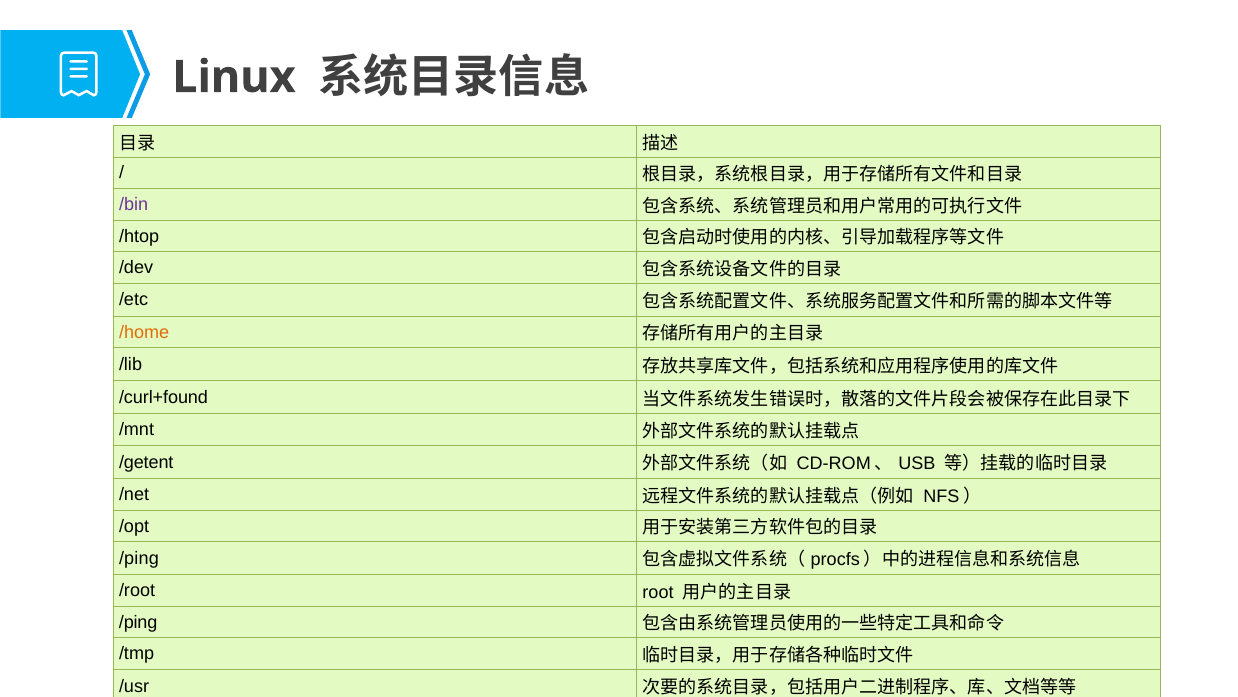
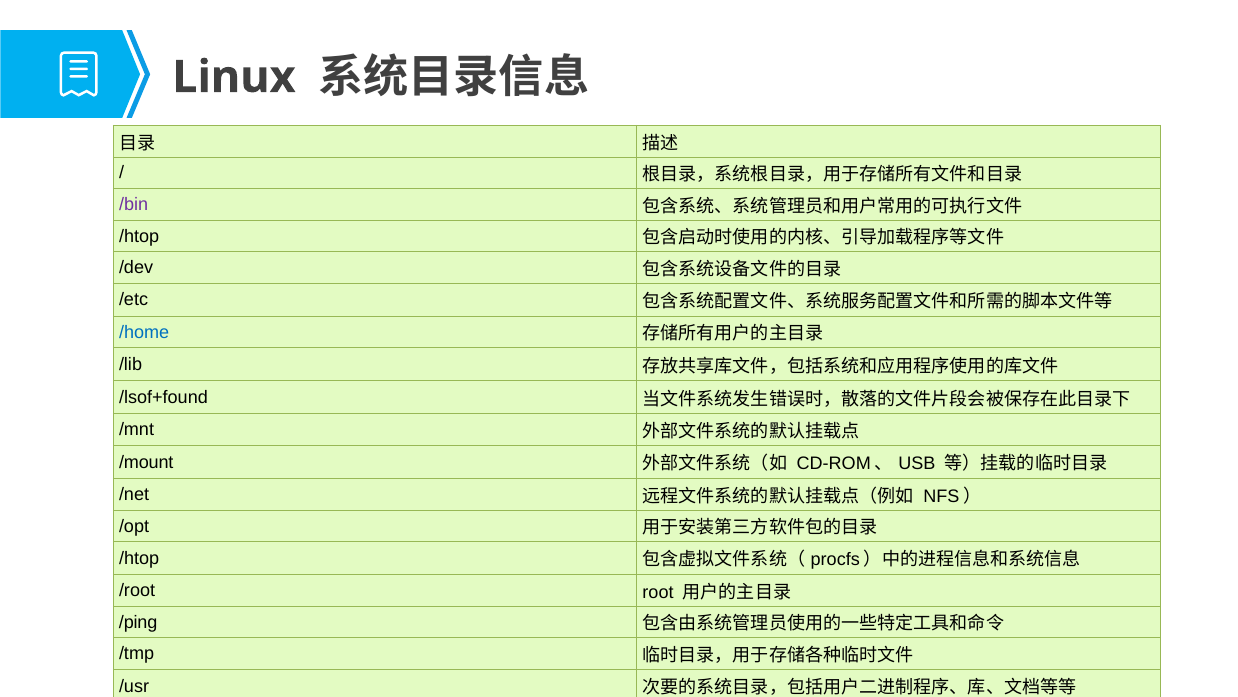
/home colour: orange -> blue (144, 332)
/curl+found: /curl+found -> /lsof+found (163, 397)
/getent: /getent -> /mount (146, 462)
/ping: /ping -> /htop (139, 558)
